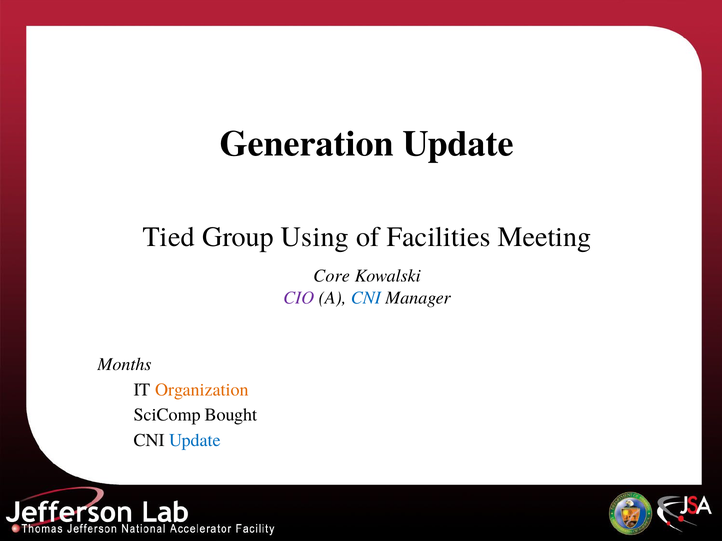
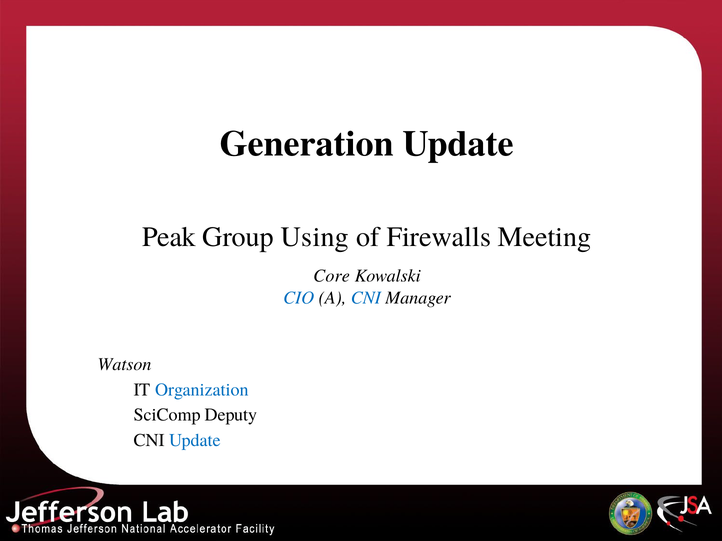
Tied: Tied -> Peak (169, 237)
Facilities: Facilities -> Firewalls (439, 237)
CIO colour: purple -> blue (299, 298)
Months: Months -> Watson (124, 365)
Organization colour: orange -> blue (202, 390)
Bought: Bought -> Deputy (231, 415)
